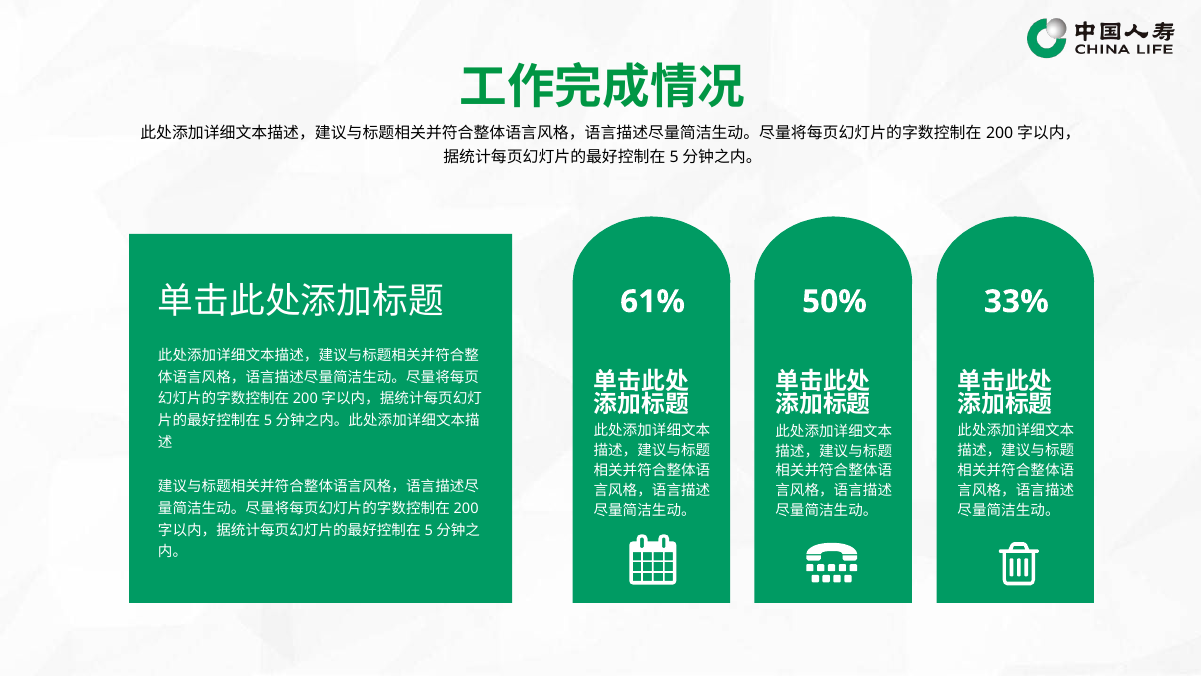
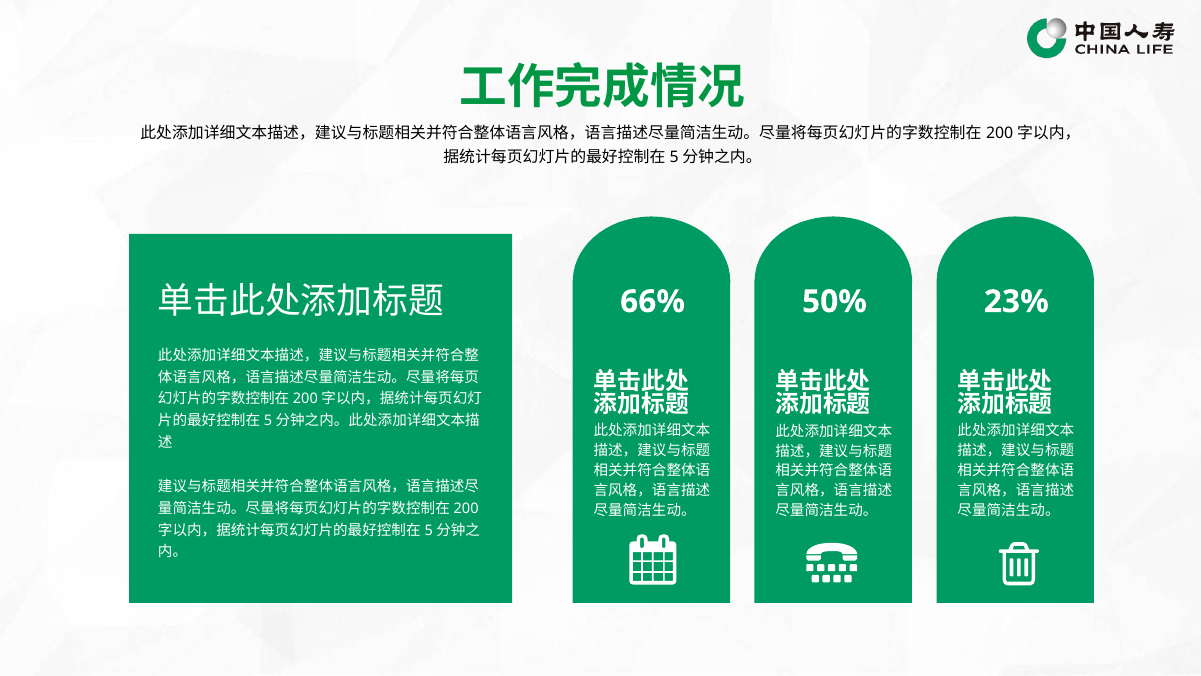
33%: 33% -> 23% (1016, 301)
61%: 61% -> 66% (653, 301)
